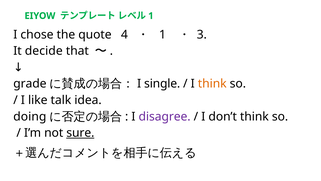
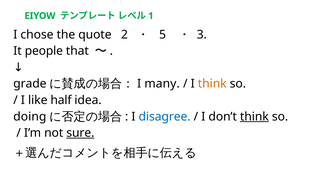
4: 4 -> 2 (124, 34)
1: 1 -> 5 (163, 34)
decide: decide -> people (44, 51)
single: single -> many (162, 84)
talk: talk -> half (61, 100)
disagree colour: purple -> blue (165, 116)
think underline: none -> present (254, 116)
